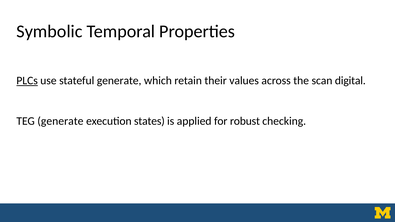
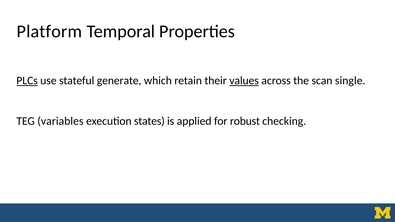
Symbolic: Symbolic -> Platform (49, 31)
values underline: none -> present (244, 81)
digital: digital -> single (350, 81)
TEG generate: generate -> variables (60, 121)
